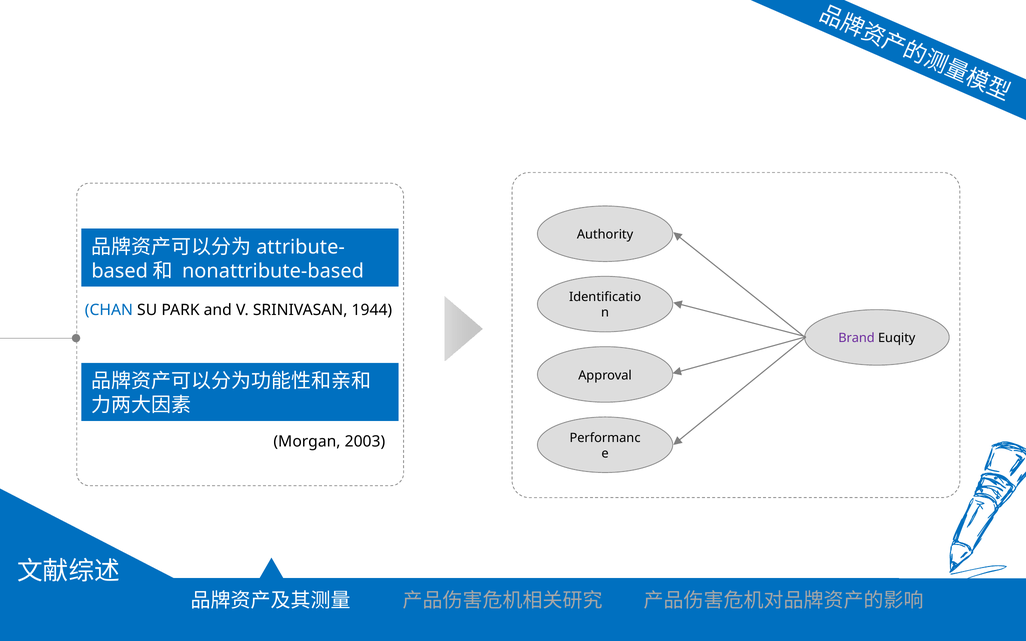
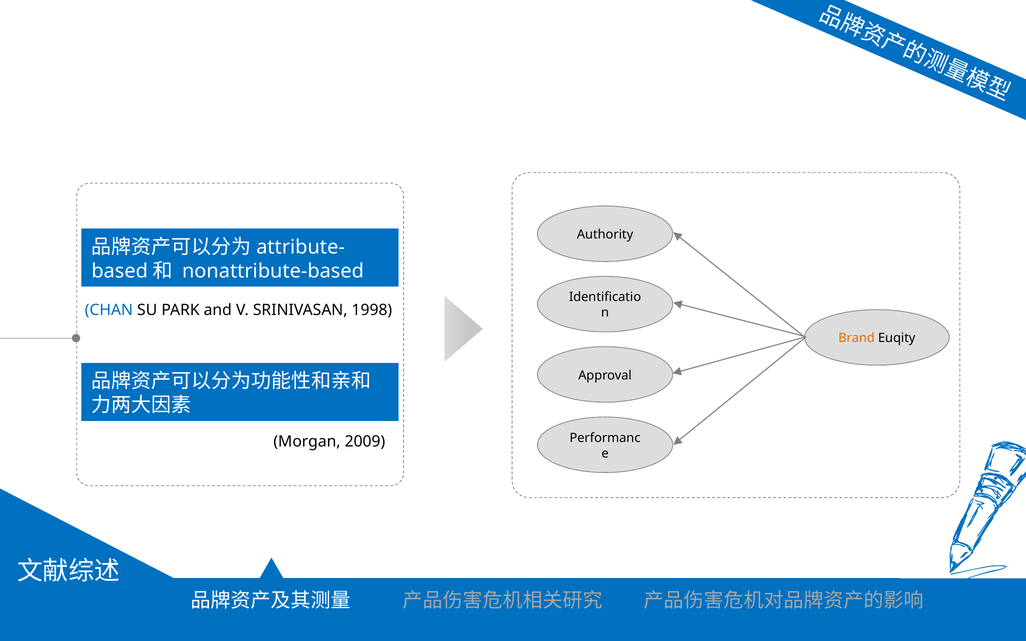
1944: 1944 -> 1998 (372, 310)
Brand colour: purple -> orange (857, 338)
2003: 2003 -> 2009 (365, 442)
